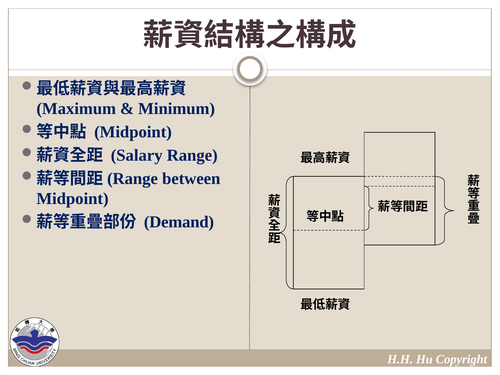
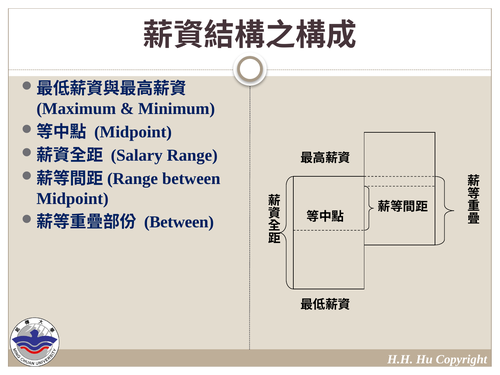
Demand: Demand -> Between (179, 222)
